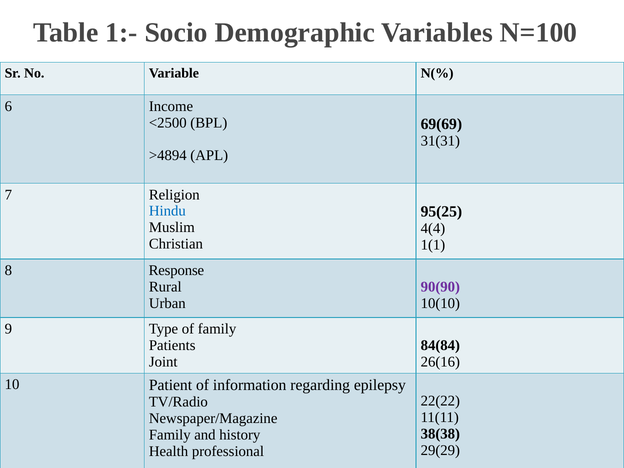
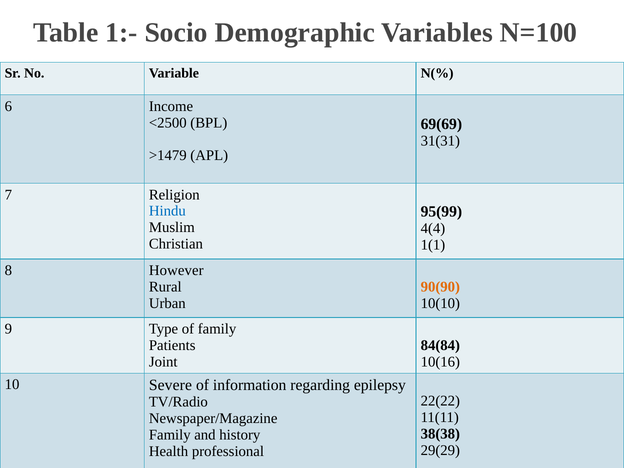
>4894: >4894 -> >1479 (168, 156)
95(25: 95(25 -> 95(99 (441, 212)
Response: Response -> However (176, 271)
90(90 colour: purple -> orange (440, 287)
26(16: 26(16 -> 10(16 (440, 362)
Patient: Patient -> Severe (170, 385)
